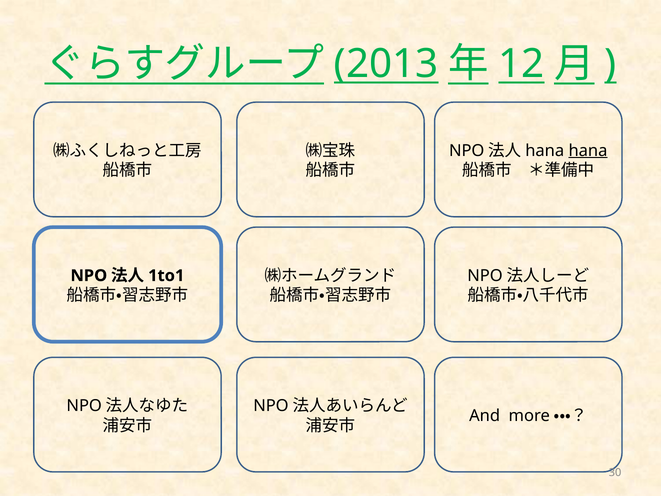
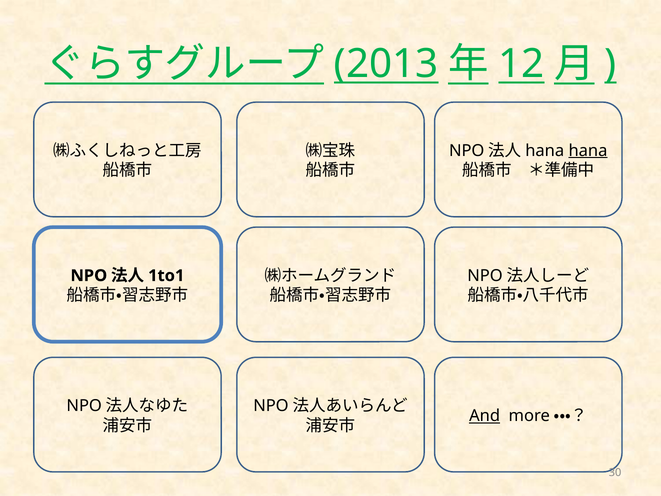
And underline: none -> present (485, 416)
